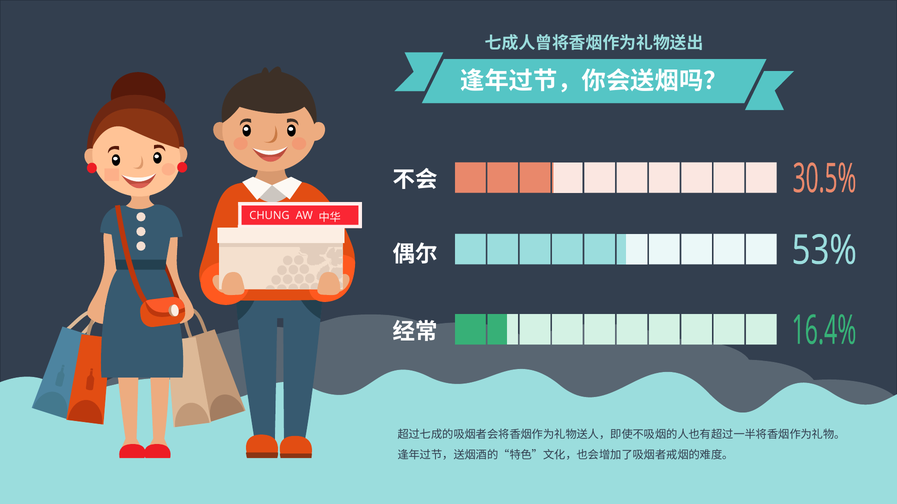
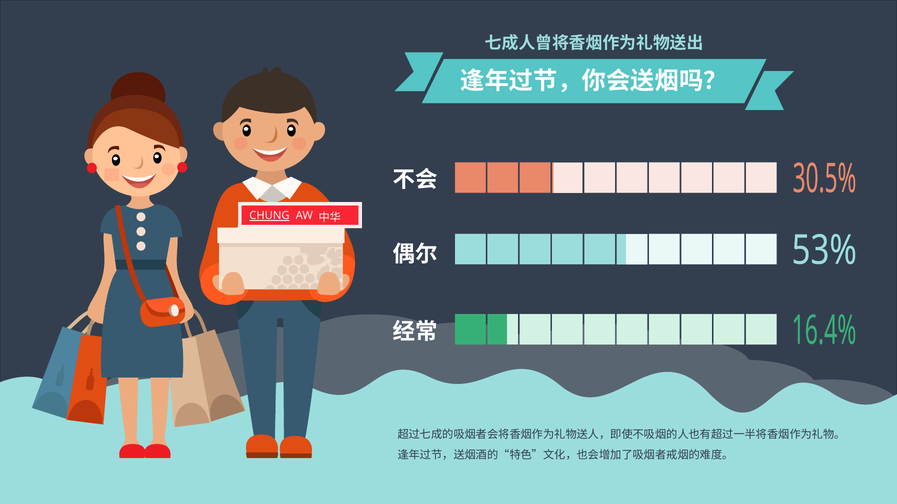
CHUNG underline: none -> present (269, 216)
